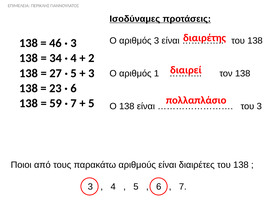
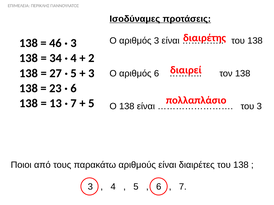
αριθμός 1: 1 -> 6 (157, 74)
59: 59 -> 13 (56, 104)
